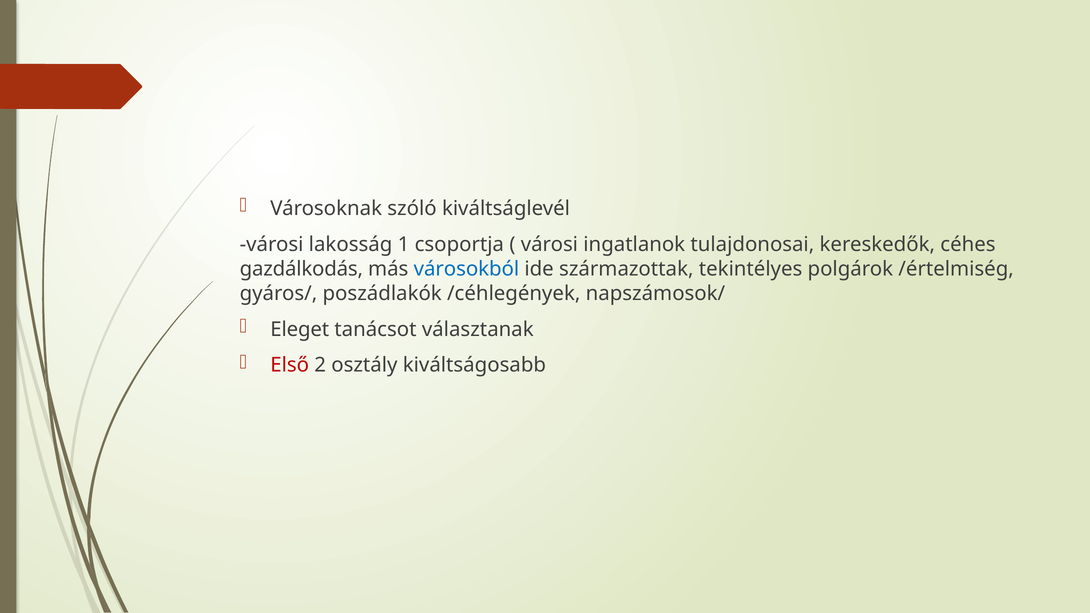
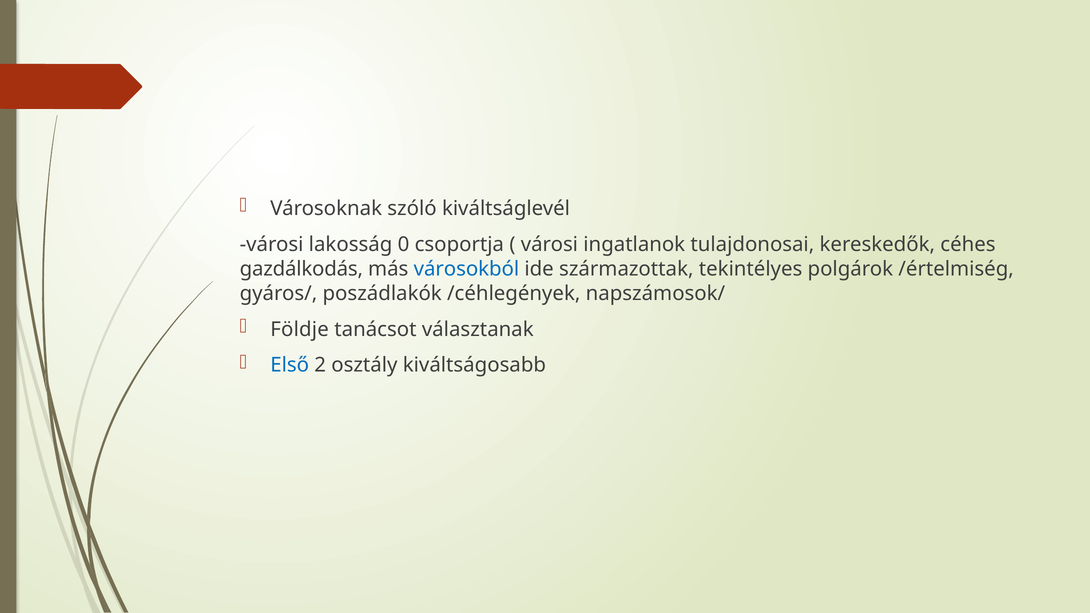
1: 1 -> 0 (403, 244)
Eleget: Eleget -> Földje (300, 329)
Első colour: red -> blue (290, 365)
